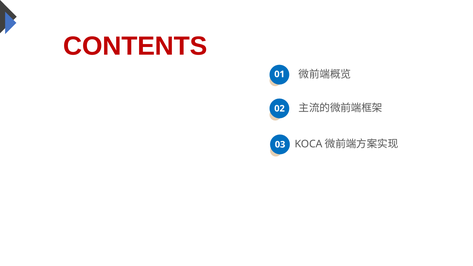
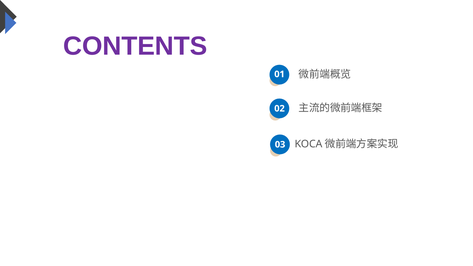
CONTENTS colour: red -> purple (135, 46)
